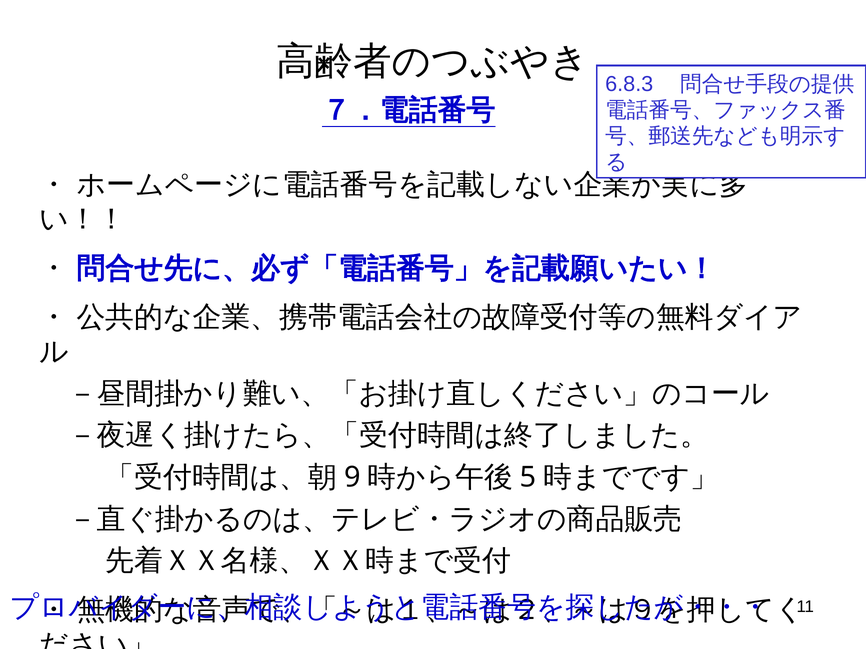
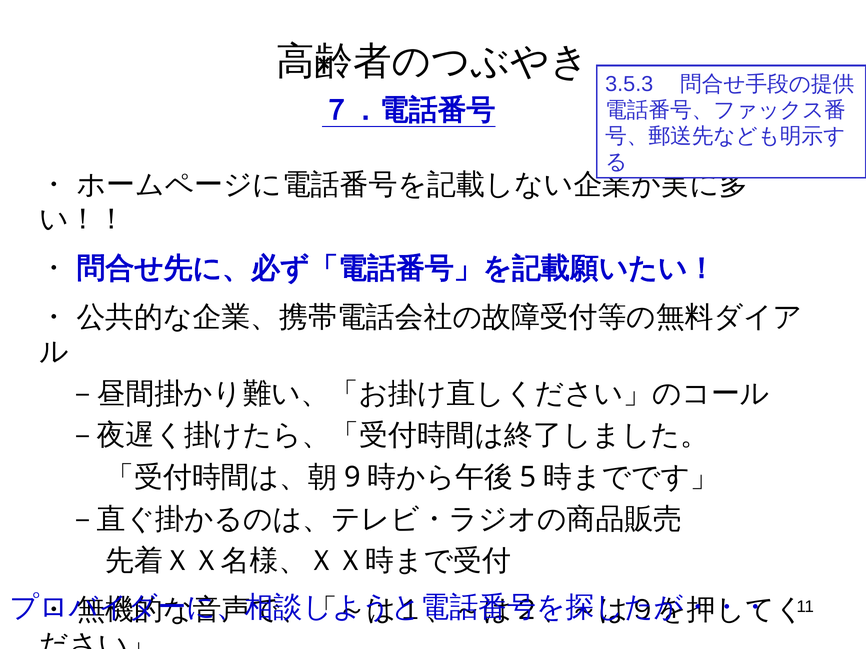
6.8.3: 6.8.3 -> 3.5.3 (629, 84)
